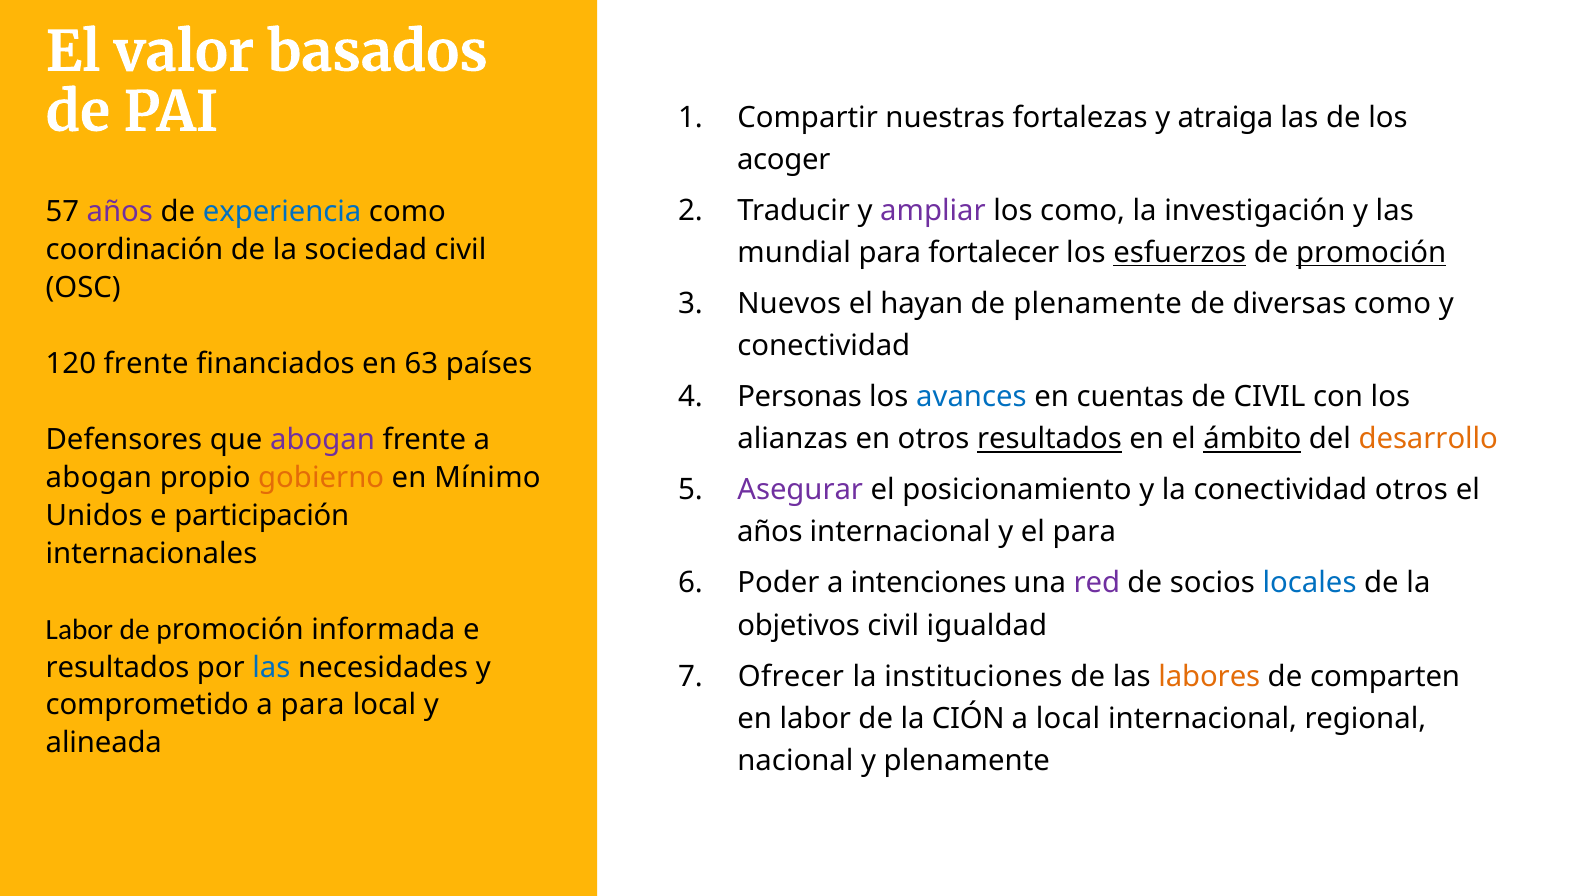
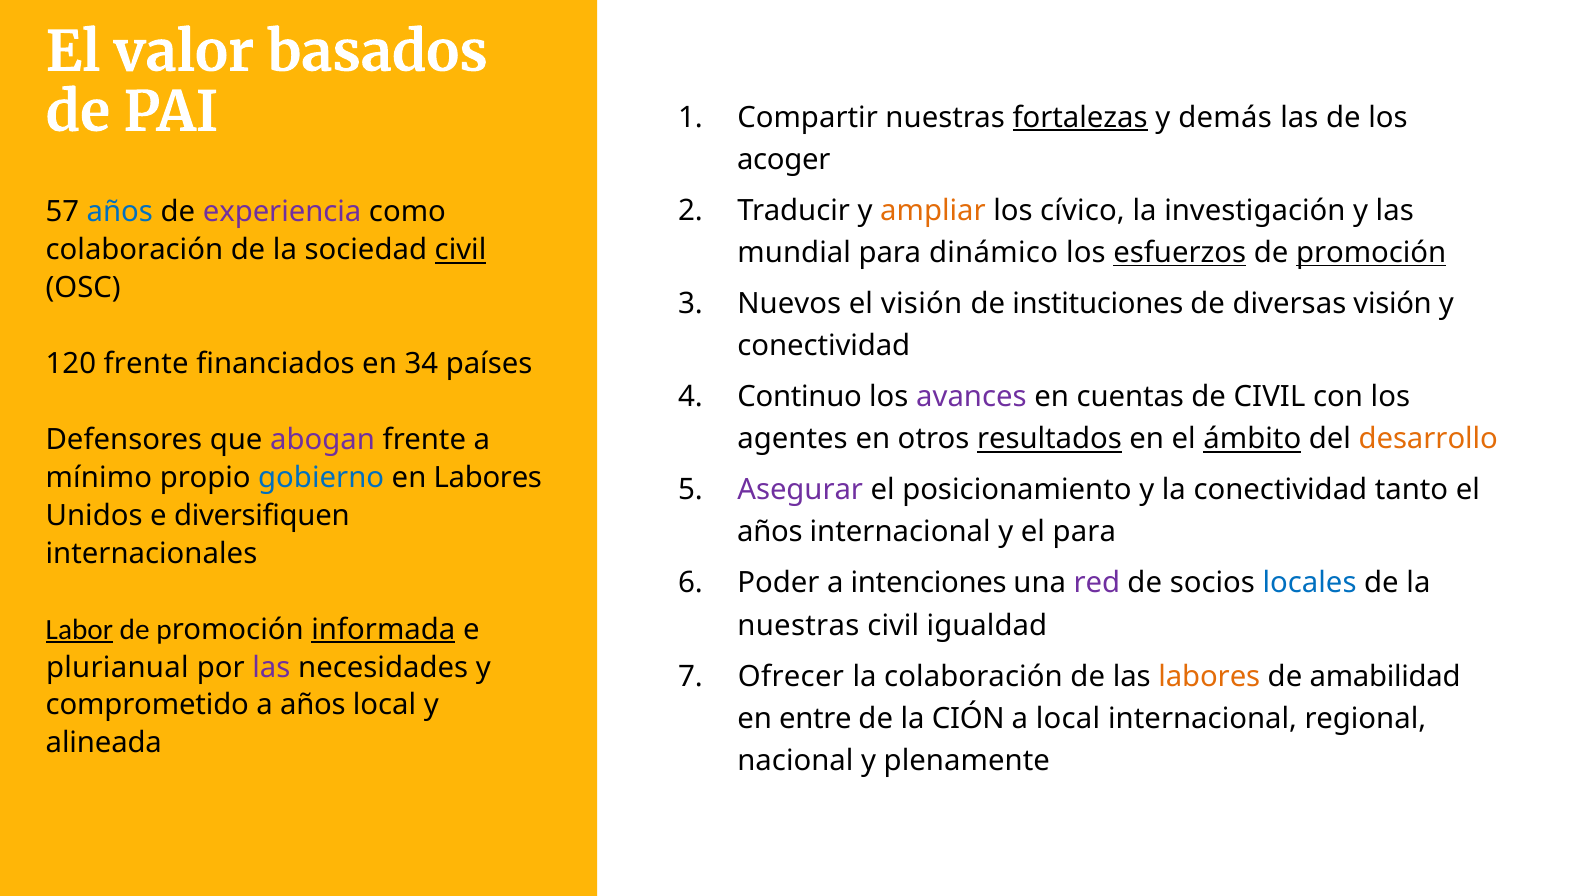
fortalezas underline: none -> present (1080, 118)
atraiga: atraiga -> demás (1225, 118)
ampliar colour: purple -> orange (933, 211)
los como: como -> cívico (1083, 211)
años colour: purple -> blue (120, 212)
experiencia colour: blue -> purple (282, 212)
coordinación: coordinación -> colaboración (134, 250)
civil underline: none -> present (461, 250)
fortalecer: fortalecer -> dinámico (994, 253)
el hayan: hayan -> visión (922, 304)
de plenamente: plenamente -> instituciones (1098, 304)
diversas como: como -> visión (1393, 304)
63: 63 -> 34 (421, 364)
Personas: Personas -> Continuo (800, 397)
avances colour: blue -> purple (971, 397)
alianzas: alianzas -> agentes (793, 439)
abogan: abogan -> mínimo (99, 478)
gobierno colour: orange -> blue (321, 478)
en Mínimo: Mínimo -> Labores (488, 478)
conectividad otros: otros -> tanto (1412, 490)
participación: participación -> diversifiquen (262, 516)
objetivos: objetivos -> nuestras (798, 625)
Labor underline: none -> present (79, 629)
informada underline: none -> present (383, 629)
resultados: resultados -> plurianual (117, 667)
las colour: blue -> purple (271, 667)
la instituciones: instituciones -> colaboración (973, 676)
comparten: comparten -> amabilidad (1385, 676)
a para: para -> años (313, 705)
en labor: labor -> entre (815, 718)
